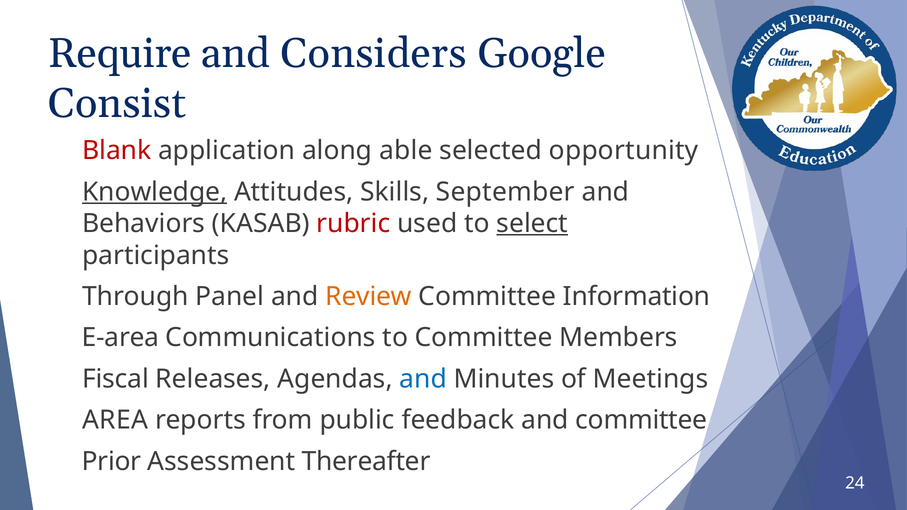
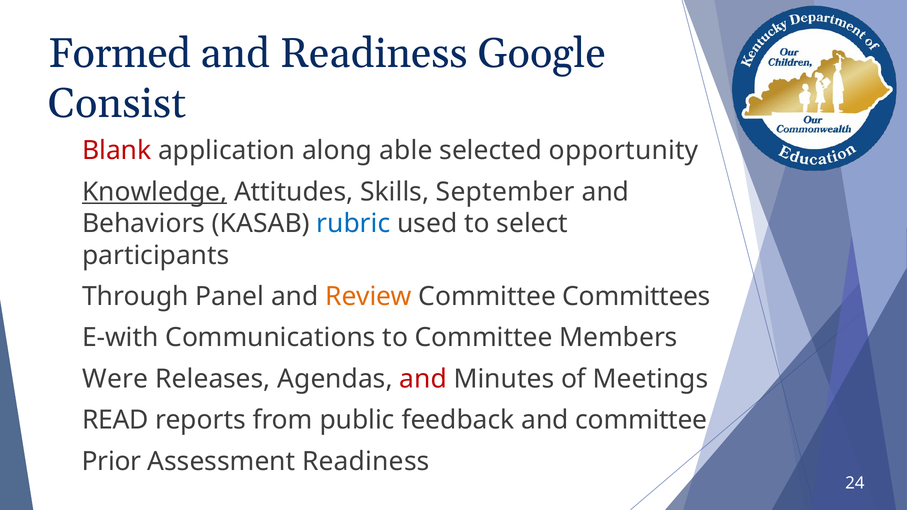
Require: Require -> Formed (120, 54)
and Considers: Considers -> Readiness (374, 54)
rubric colour: red -> blue (353, 224)
select underline: present -> none (532, 224)
Information: Information -> Committees (637, 297)
E-area: E-area -> E-with (120, 338)
Fiscal: Fiscal -> Were (115, 379)
and colour: blue -> red (423, 379)
AREA: AREA -> READ (115, 420)
Assessment Thereafter: Thereafter -> Readiness (366, 461)
